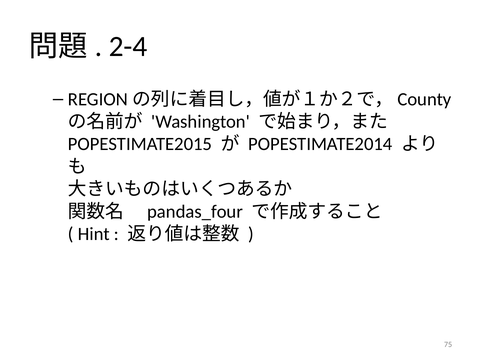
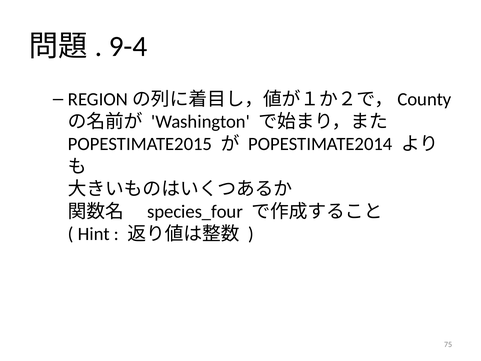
2-4: 2-4 -> 9-4 (128, 47)
pandas_four: pandas_four -> species_four (195, 211)
